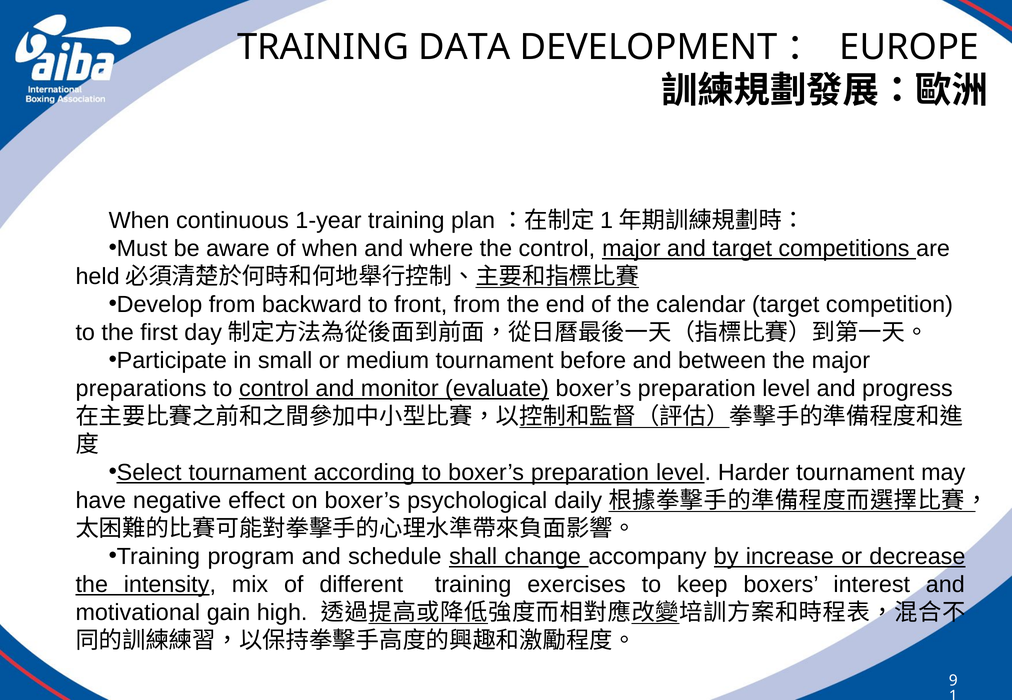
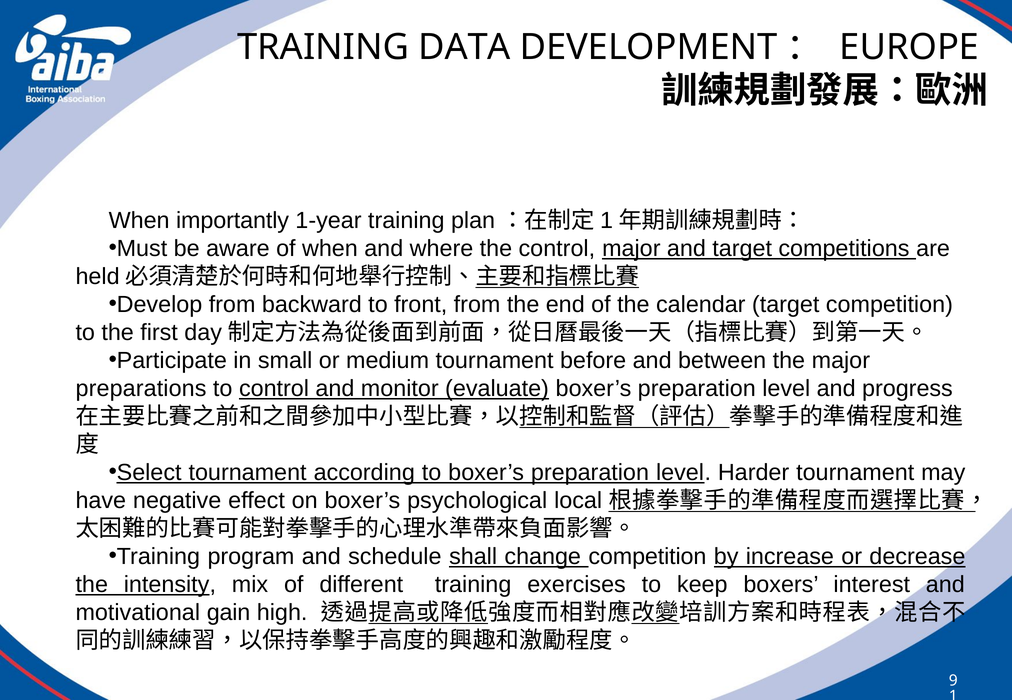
continuous: continuous -> importantly (233, 221)
daily: daily -> local (578, 501)
change accompany: accompany -> competition (647, 557)
